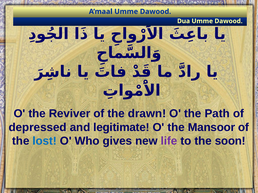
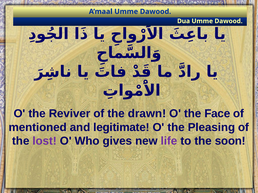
Path: Path -> Face (217, 114)
depressed: depressed -> mentioned (38, 128)
Mansoor: Mansoor -> Pleasing (211, 128)
lost colour: blue -> purple (45, 141)
